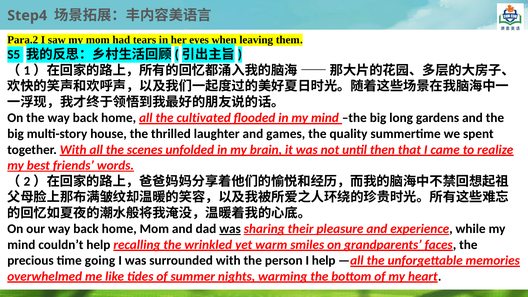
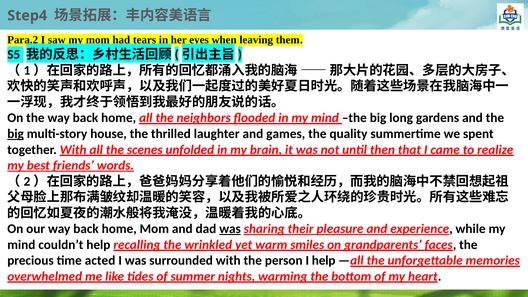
cultivated: cultivated -> neighbors (204, 118)
big underline: none -> present (16, 134)
going: going -> acted (100, 261)
